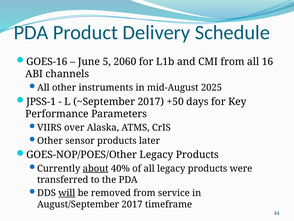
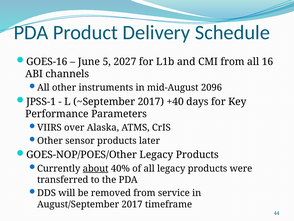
2060: 2060 -> 2027 (125, 62)
2025: 2025 -> 2096 (211, 87)
+50: +50 -> +40 (175, 101)
will underline: present -> none (67, 193)
